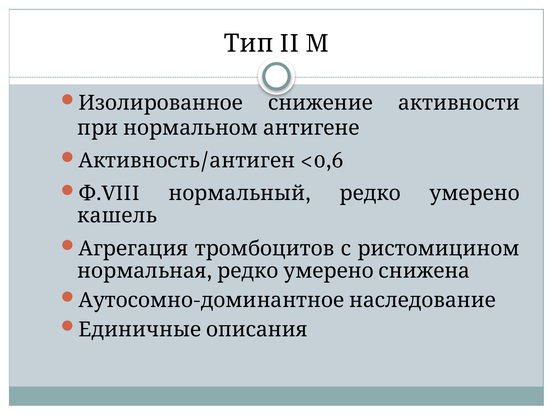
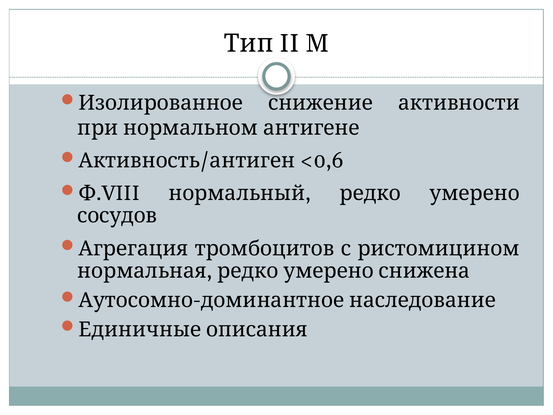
кашель: кашель -> сосудов (117, 216)
